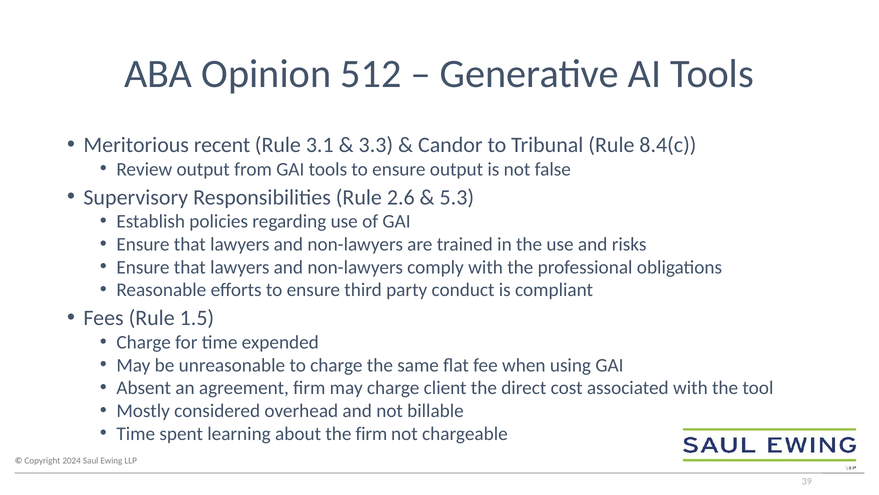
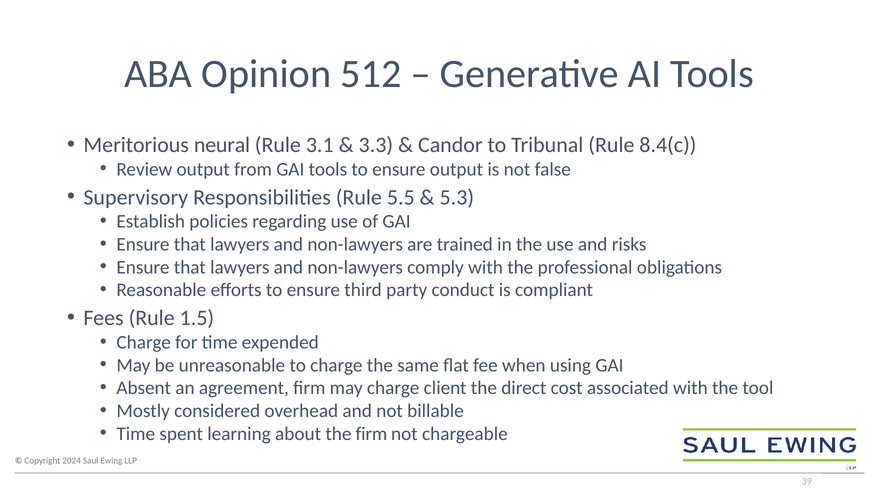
recent: recent -> neural (222, 145)
2.6: 2.6 -> 5.5 (401, 197)
